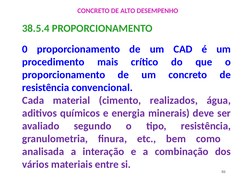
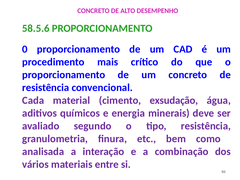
38.5.4: 38.5.4 -> 58.5.6 (36, 28)
realizados: realizados -> exsudação (174, 100)
